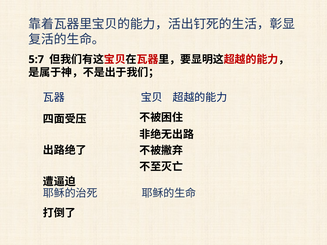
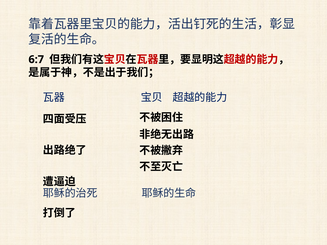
5:7: 5:7 -> 6:7 (36, 60)
